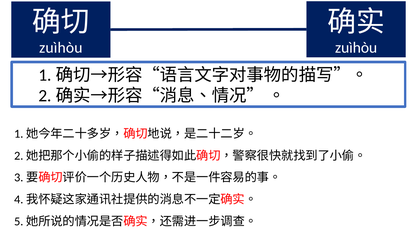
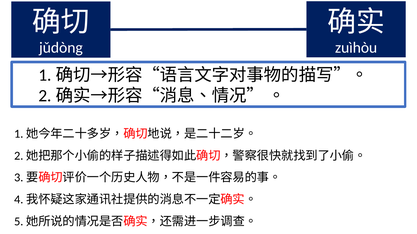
zuìhòu: zuìhòu -> jǔdòng (61, 48)
